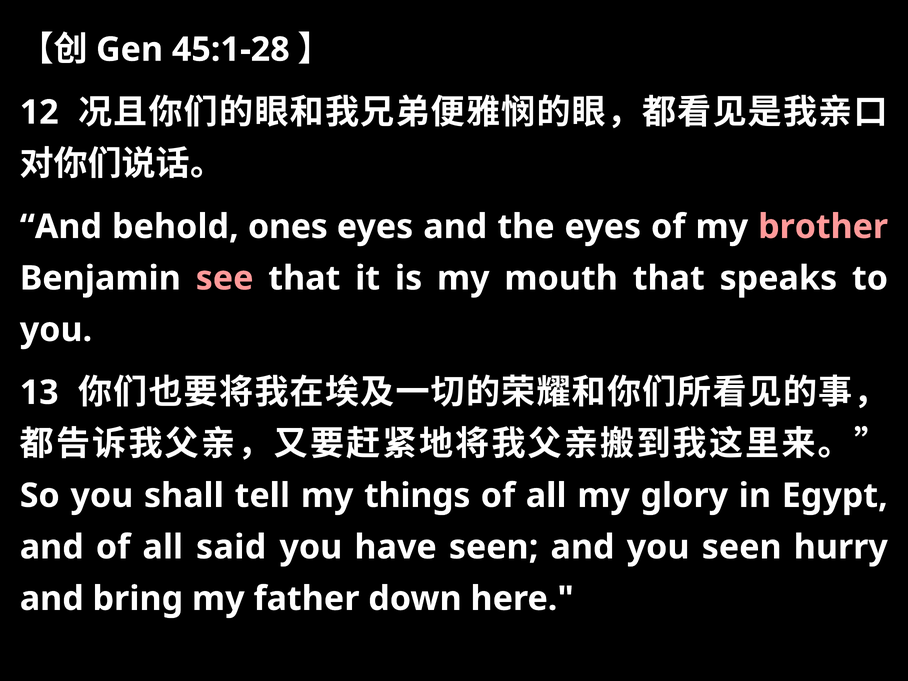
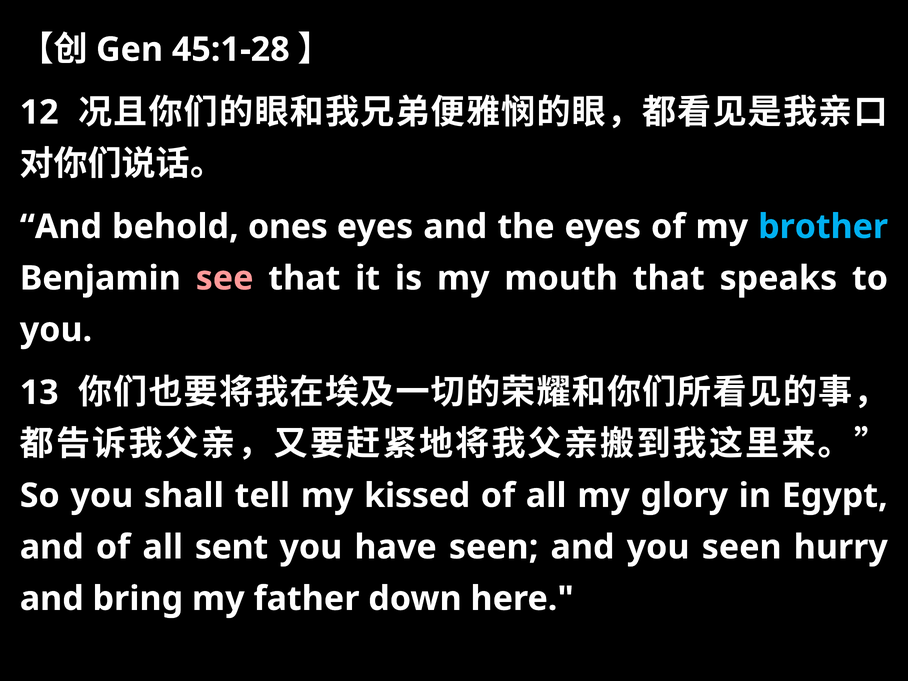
brother colour: pink -> light blue (823, 227)
things: things -> kissed (417, 496)
said: said -> sent (231, 547)
